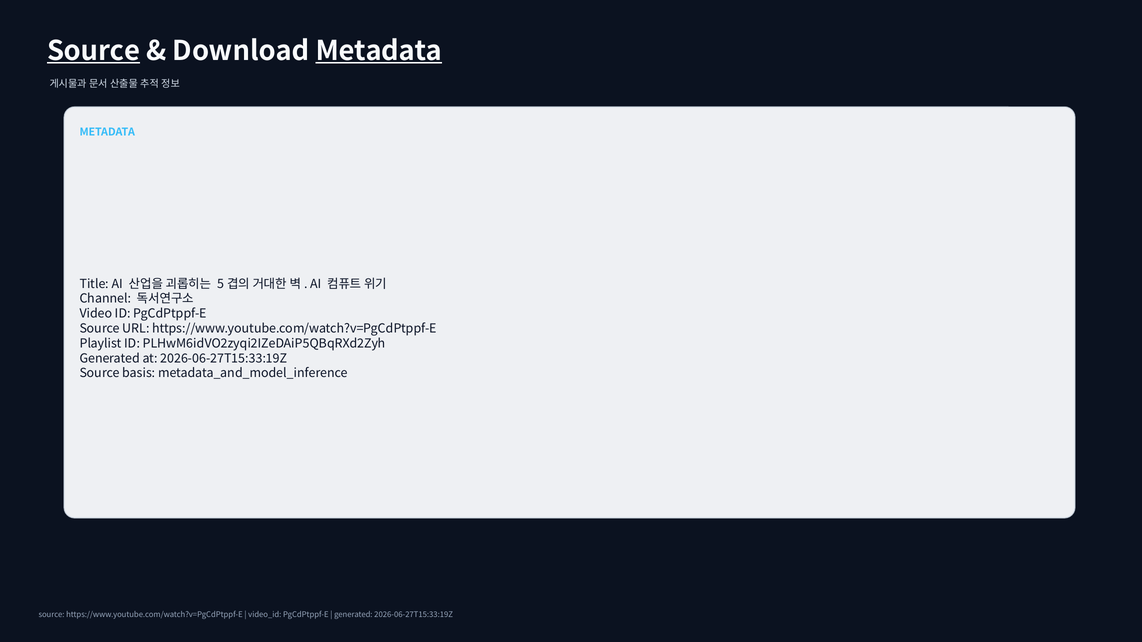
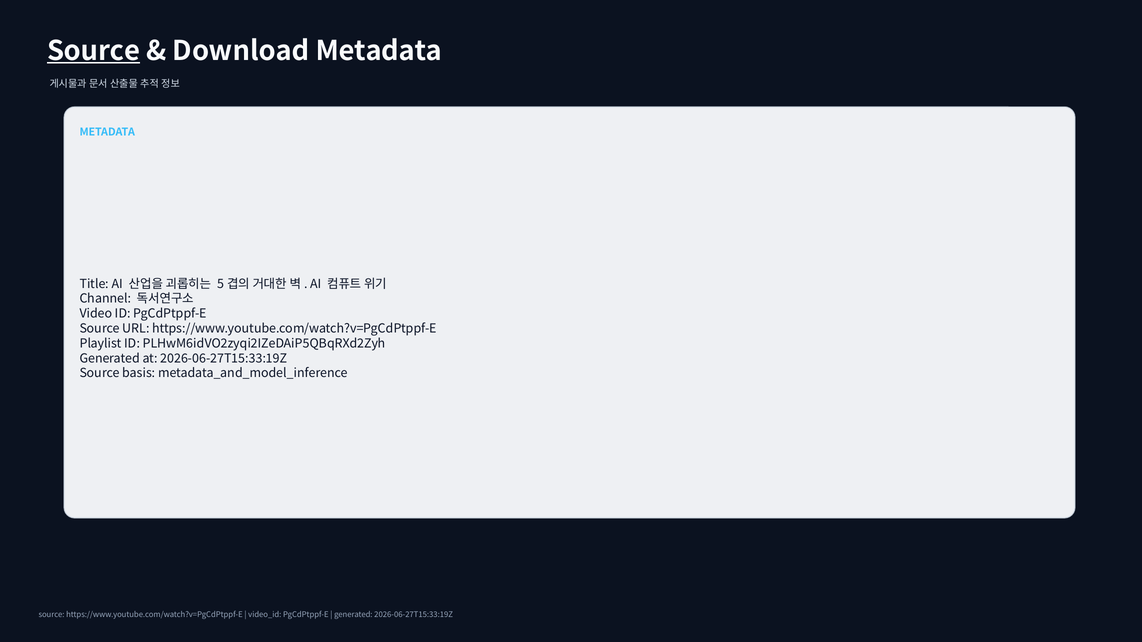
Metadata underline: present -> none (379, 51)
